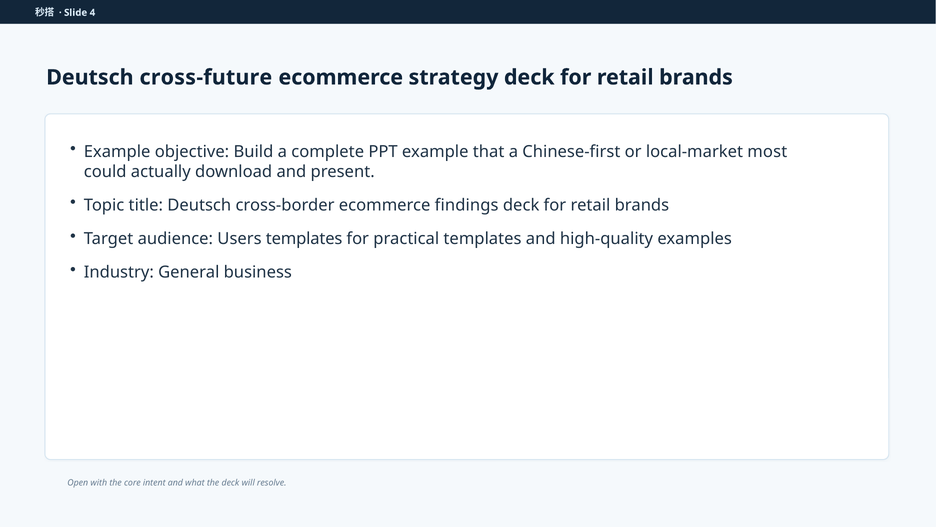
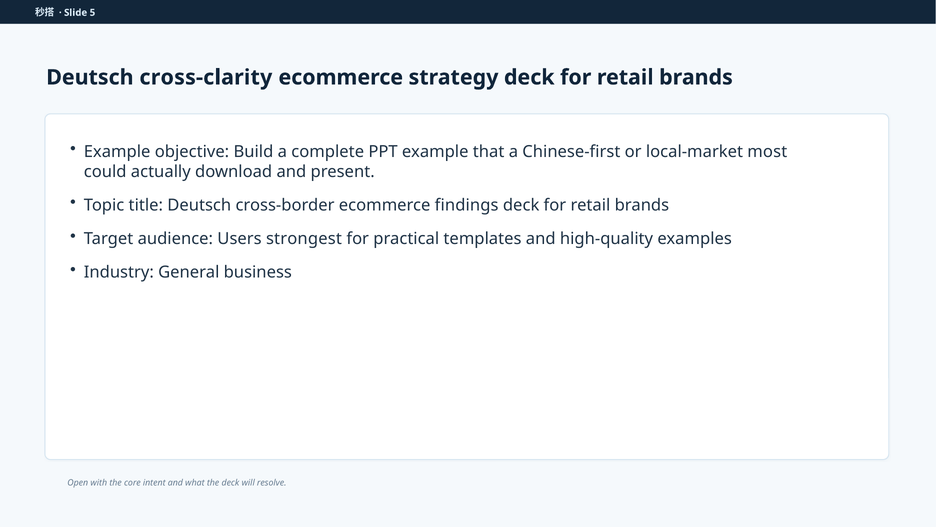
4: 4 -> 5 (92, 13)
cross-future: cross-future -> cross-clarity (206, 77)
Users templates: templates -> strongest (304, 238)
